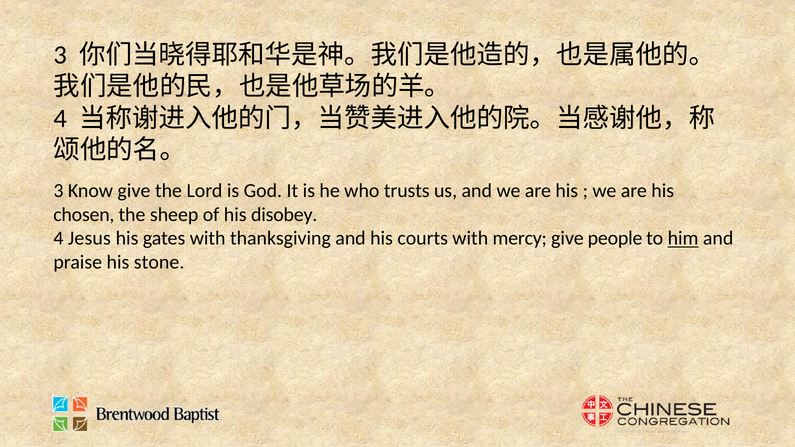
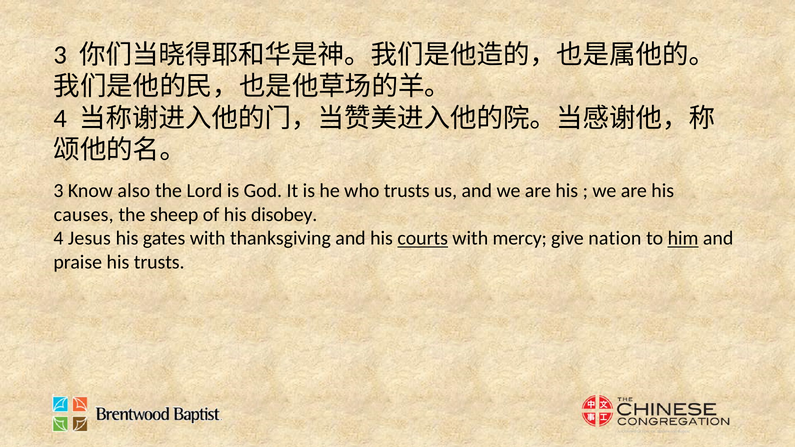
Know give: give -> also (134, 191)
chosen: chosen -> causes (84, 215)
courts underline: none -> present (423, 239)
people: people -> nation (615, 239)
his stone: stone -> trusts (159, 262)
